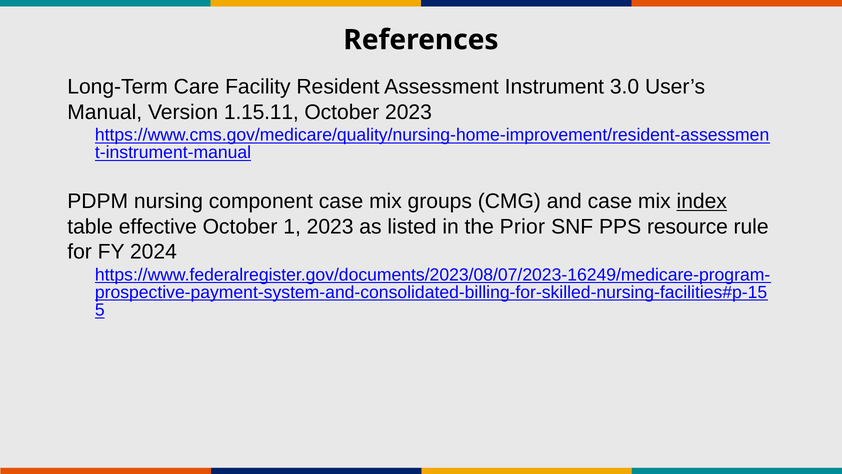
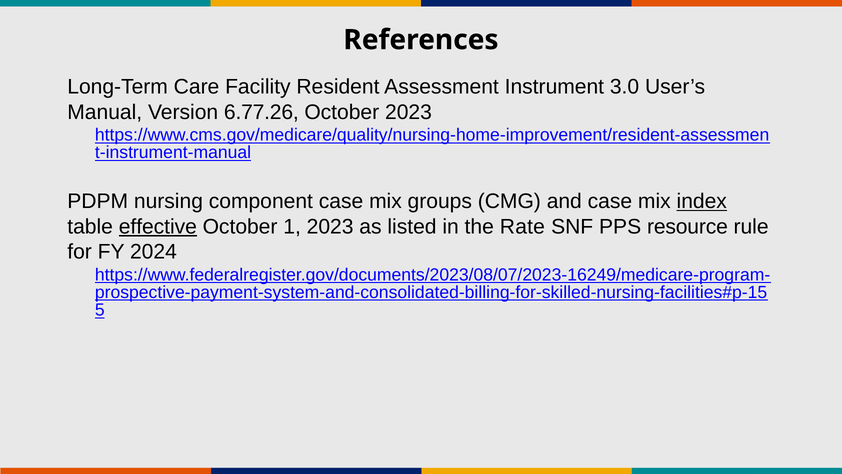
1.15.11: 1.15.11 -> 6.77.26 (261, 112)
effective underline: none -> present (158, 226)
Prior: Prior -> Rate (522, 226)
